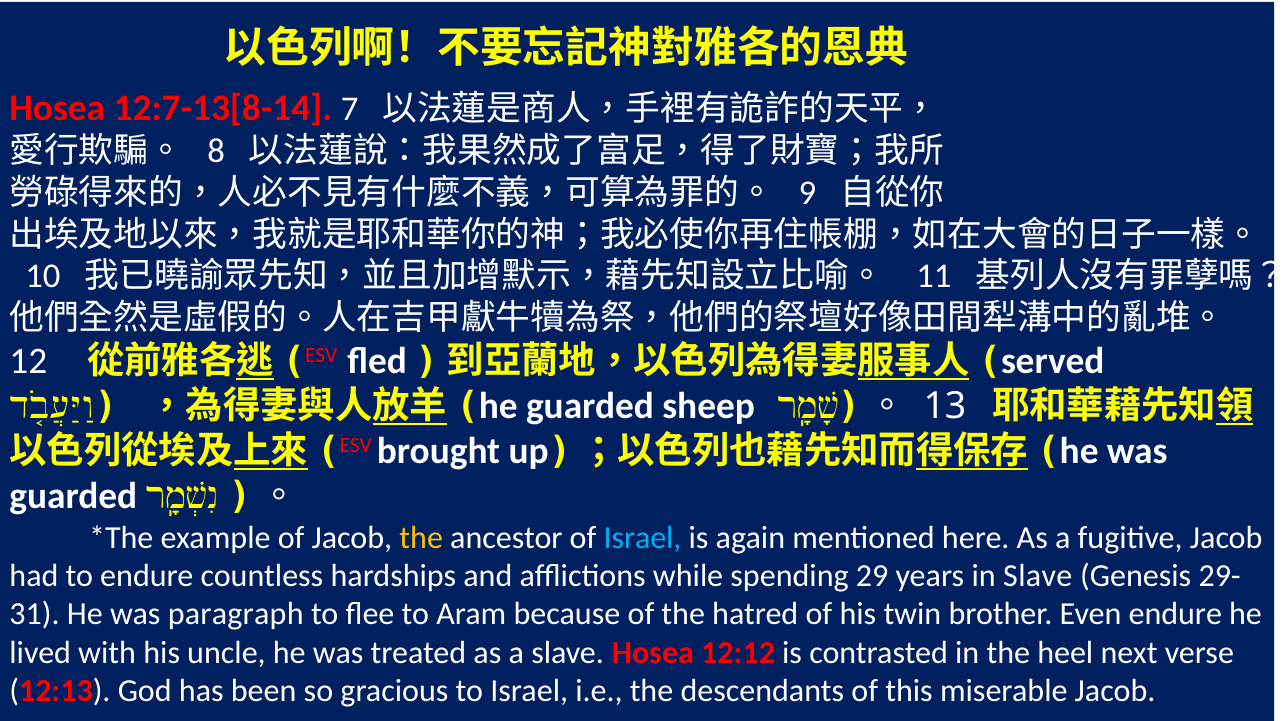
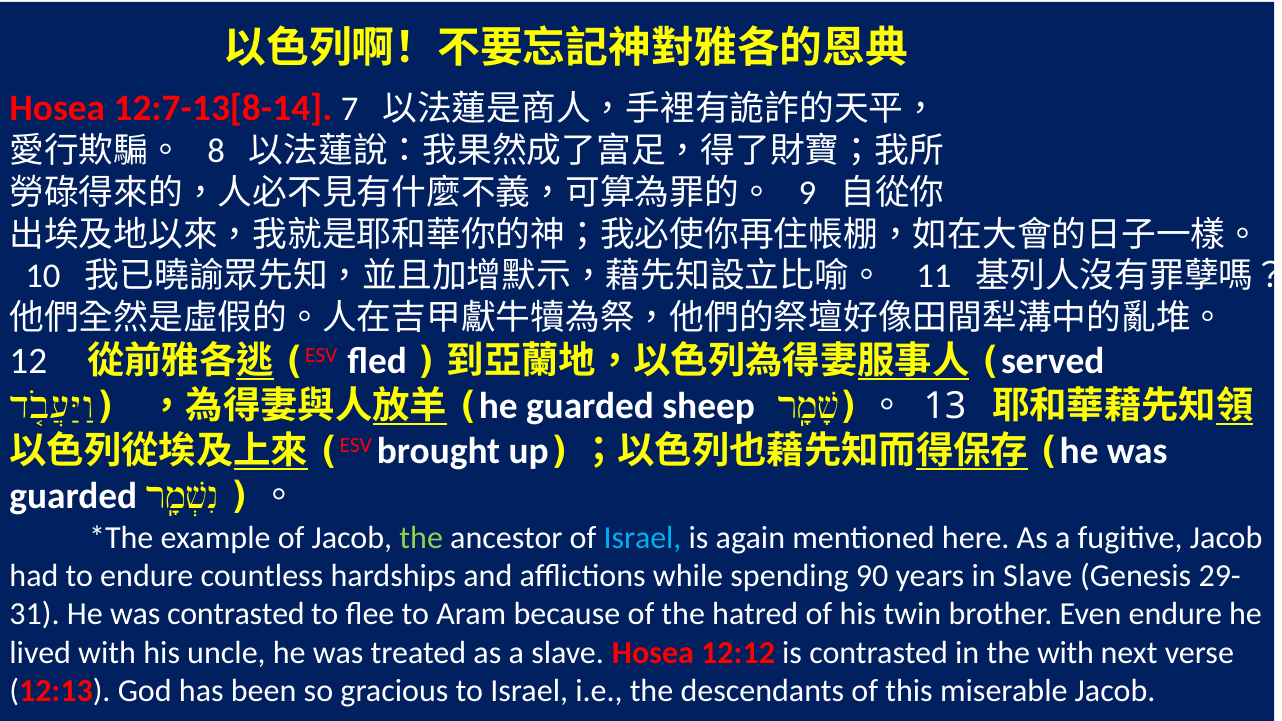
the colour: yellow -> light green (421, 538)
29: 29 -> 90 (872, 576)
was paragraph: paragraph -> contrasted (236, 615)
the heel: heel -> with (1065, 653)
